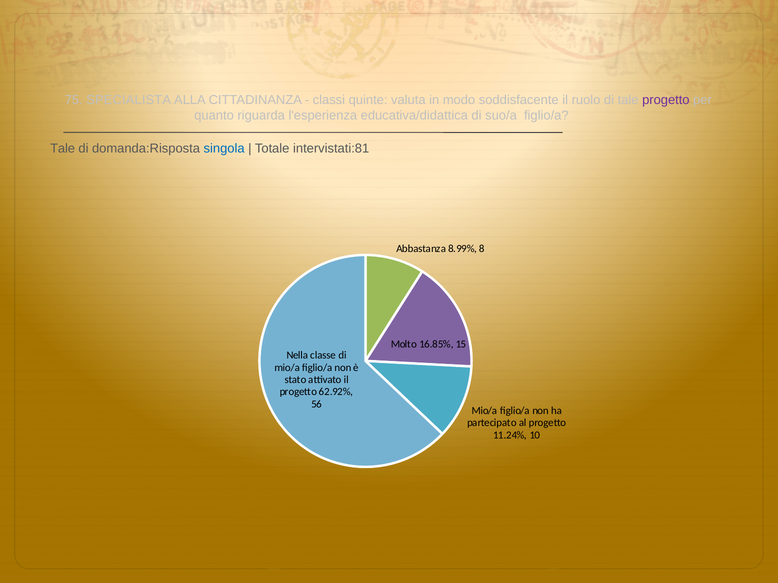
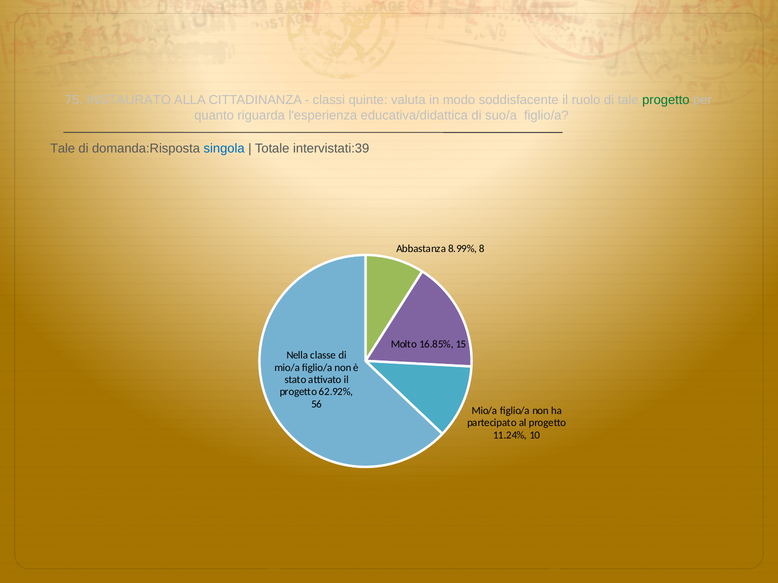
SPECIALISTA: SPECIALISTA -> INSTAURATO (129, 100)
progetto colour: purple -> green (666, 100)
intervistati:81: intervistati:81 -> intervistati:39 (331, 149)
